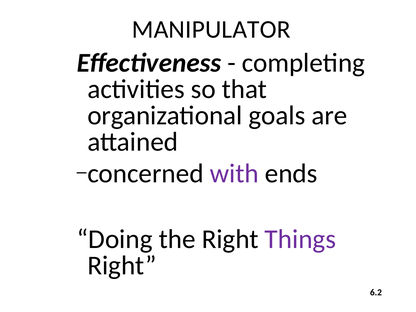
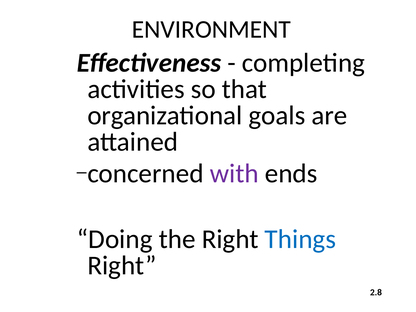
MANIPULATOR: MANIPULATOR -> ENVIRONMENT (211, 30)
Things colour: purple -> blue (300, 239)
6.2: 6.2 -> 2.8 (376, 293)
